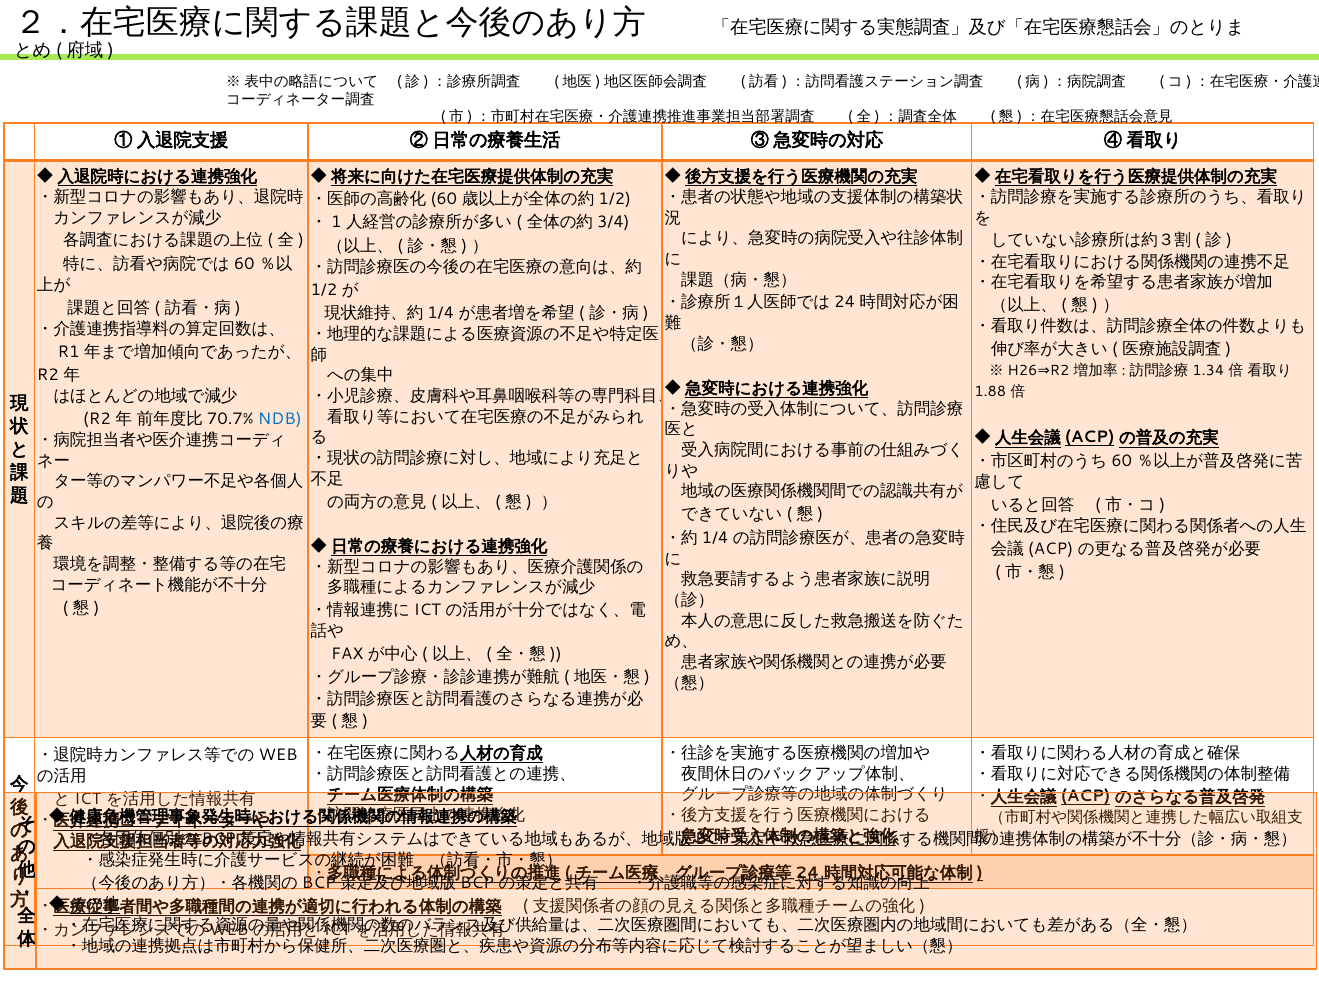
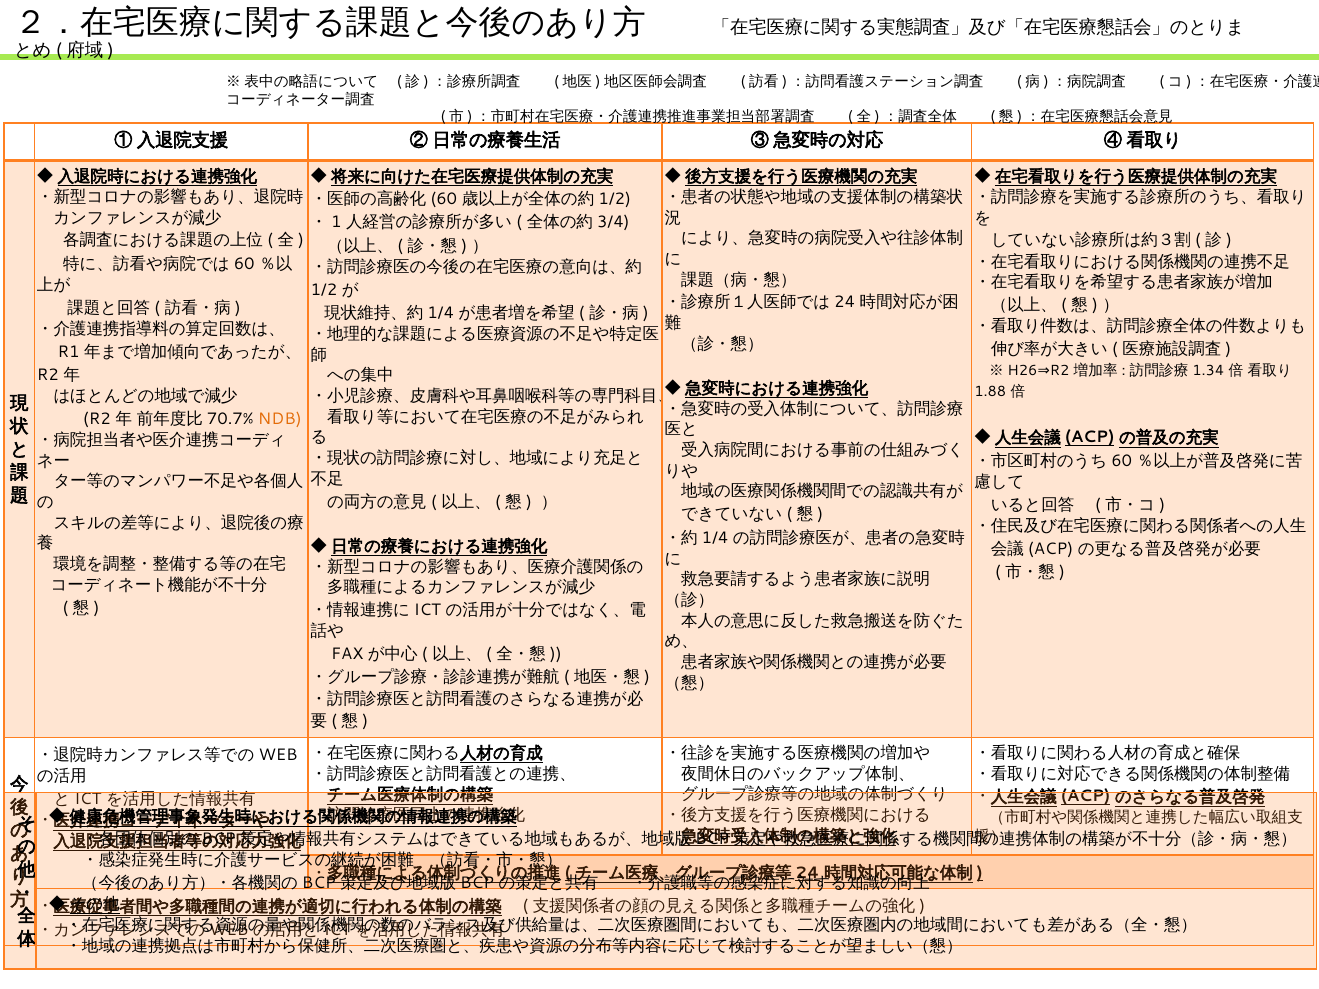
NDB colour: blue -> orange (280, 419)
